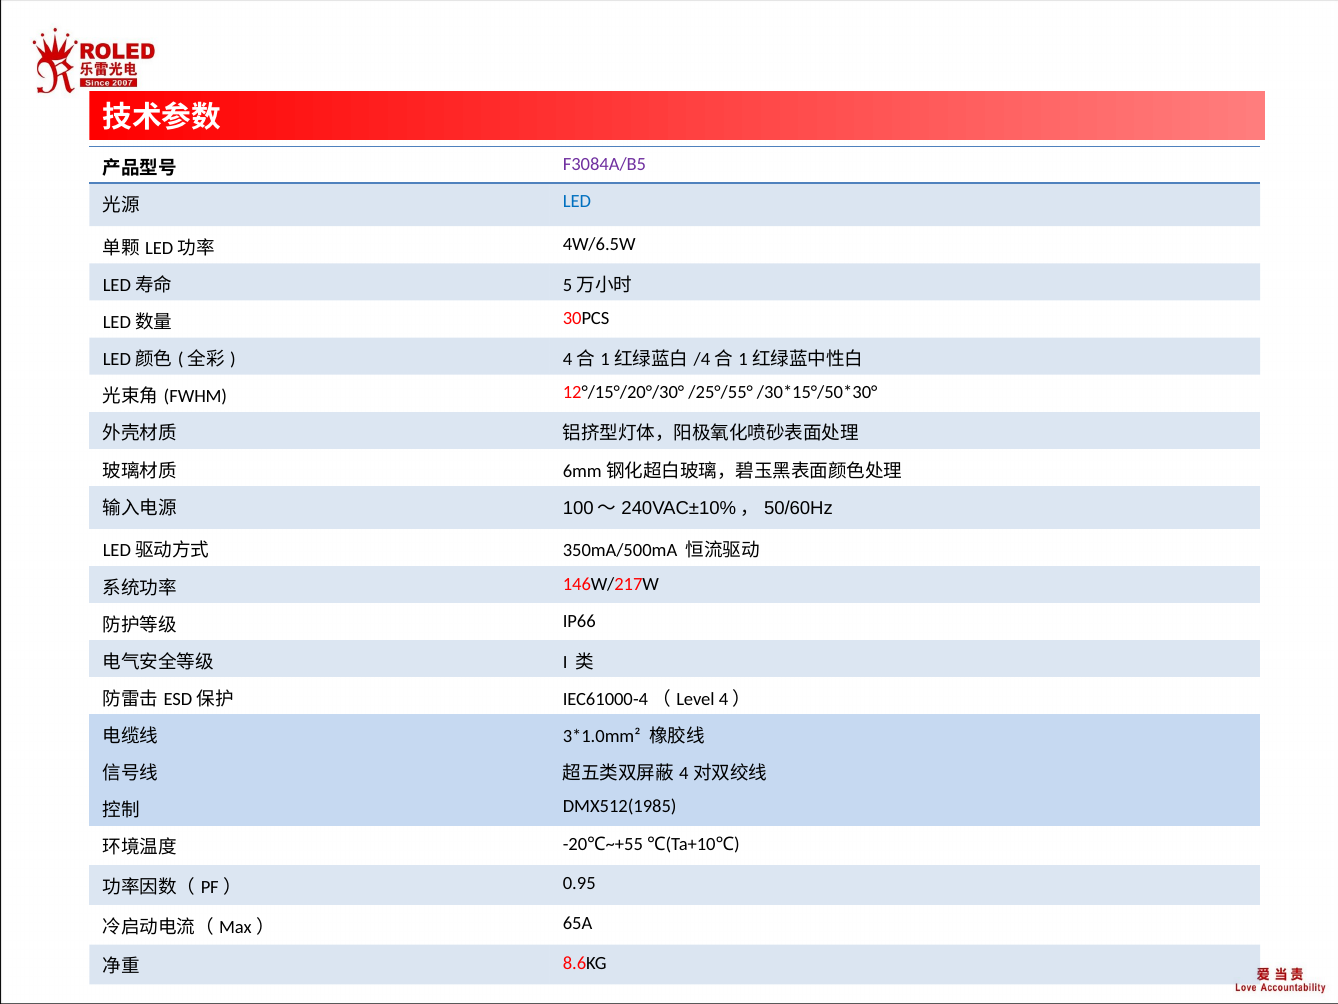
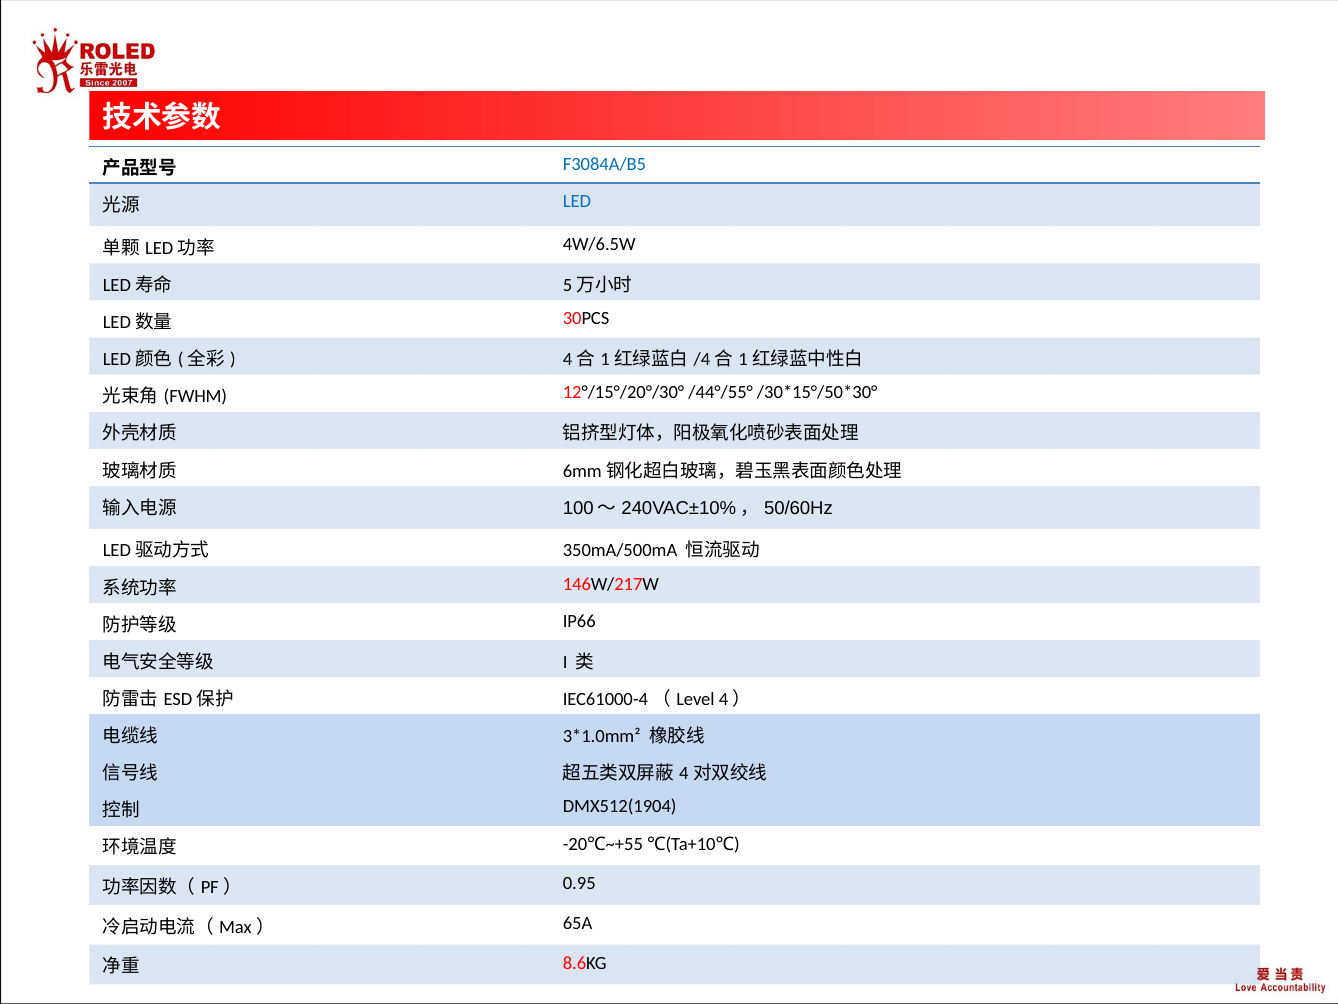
F3084A/B5 colour: purple -> blue (604, 164)
/25°/55°: /25°/55° -> /44°/55° (721, 393)
DMX512(1985: DMX512(1985 -> DMX512(1904 (620, 806)
